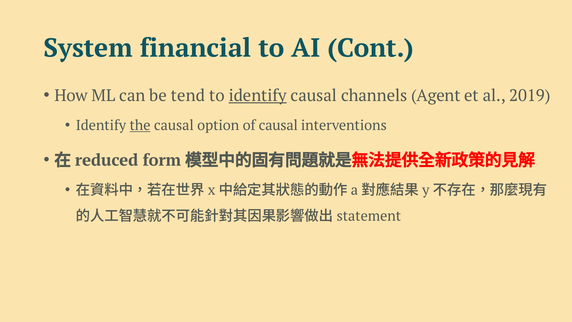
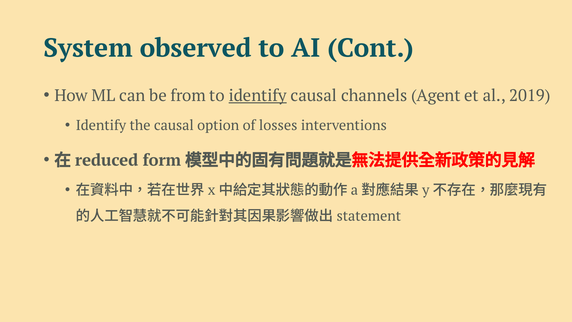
financial: financial -> observed (196, 48)
tend: tend -> from (188, 95)
the underline: present -> none (140, 125)
of causal: causal -> losses (278, 125)
